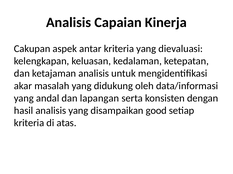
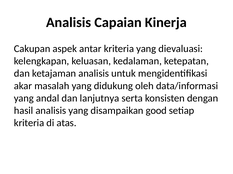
lapangan: lapangan -> lanjutnya (100, 99)
